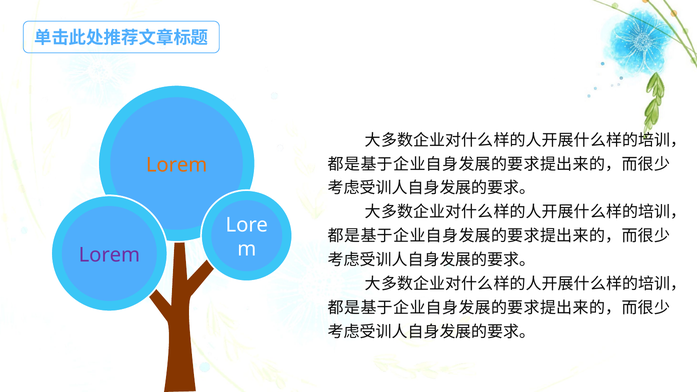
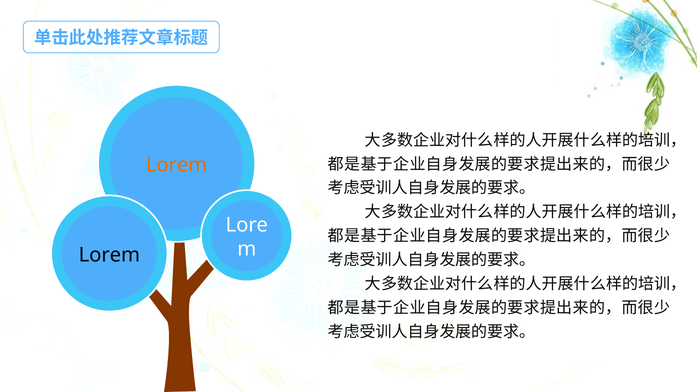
Lorem colour: purple -> black (109, 255)
